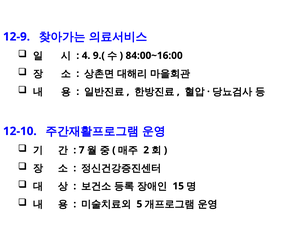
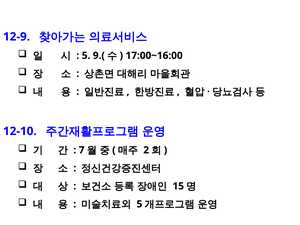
4: 4 -> 5 (86, 56)
84:00~16:00: 84:00~16:00 -> 17:00~16:00 (154, 56)
